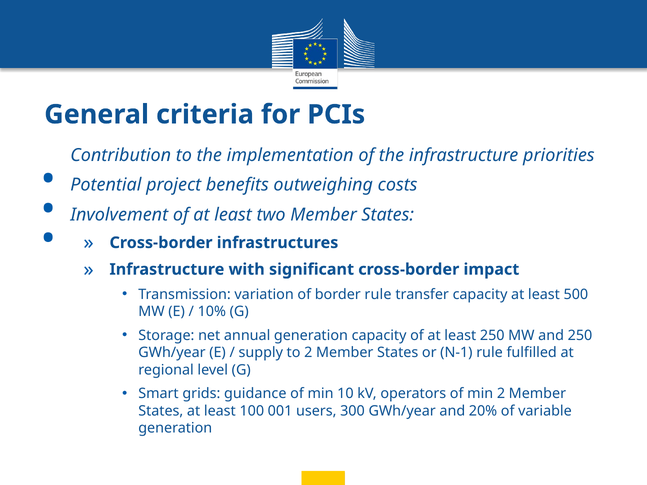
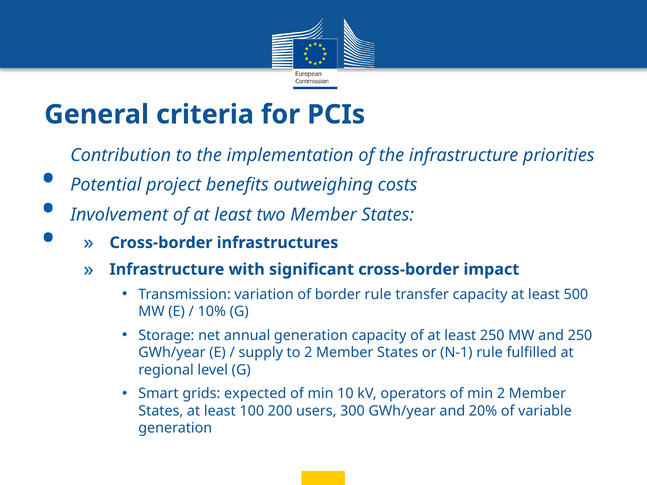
guidance: guidance -> expected (255, 394)
001: 001 -> 200 (280, 411)
